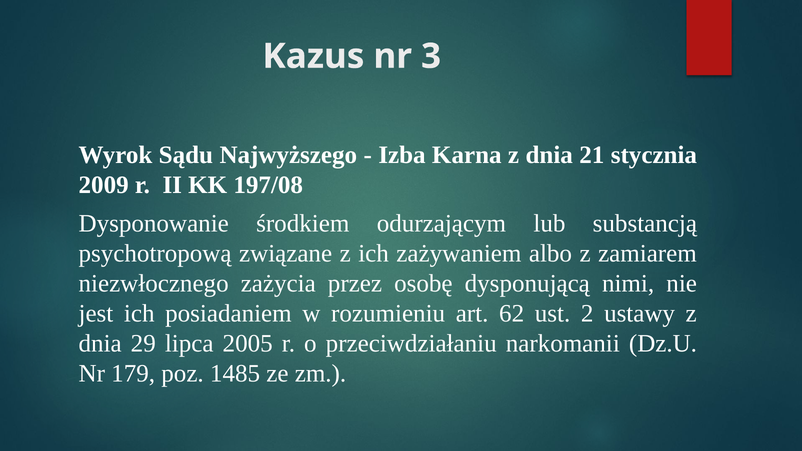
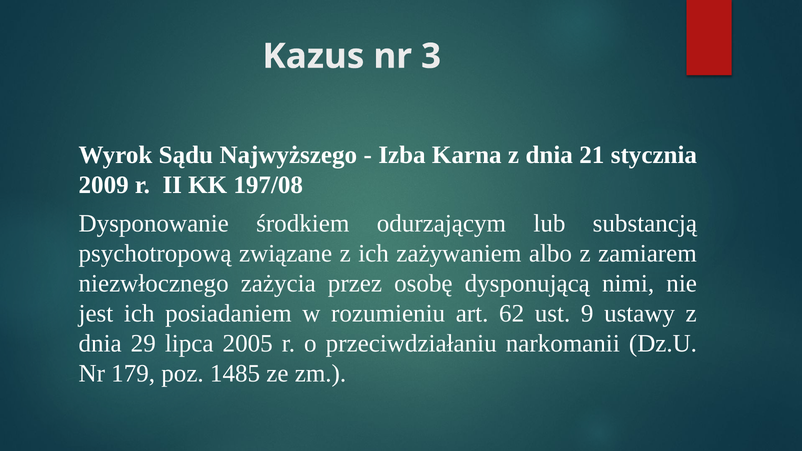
2: 2 -> 9 (587, 314)
